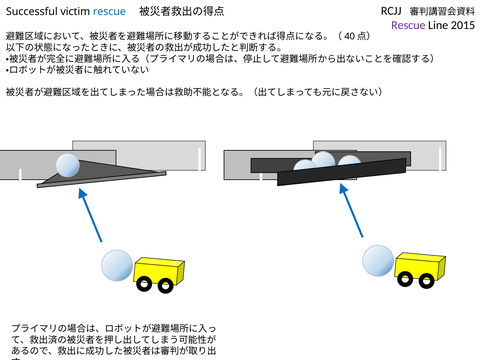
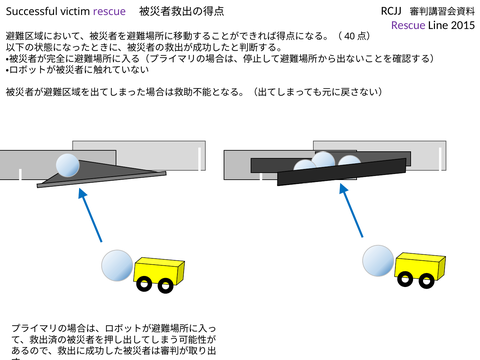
rescue colour: blue -> purple (109, 12)
